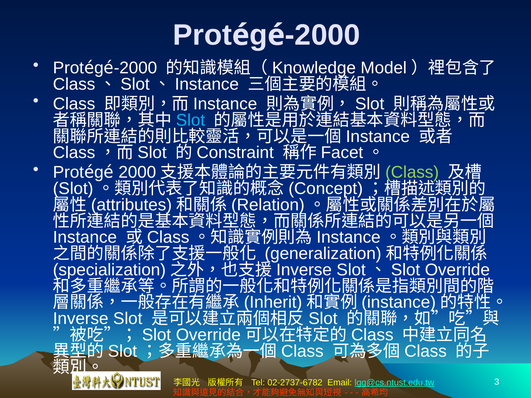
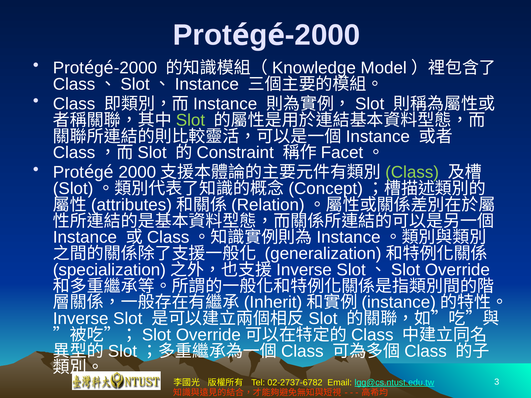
Slot colour: light blue -> light green (190, 120)
